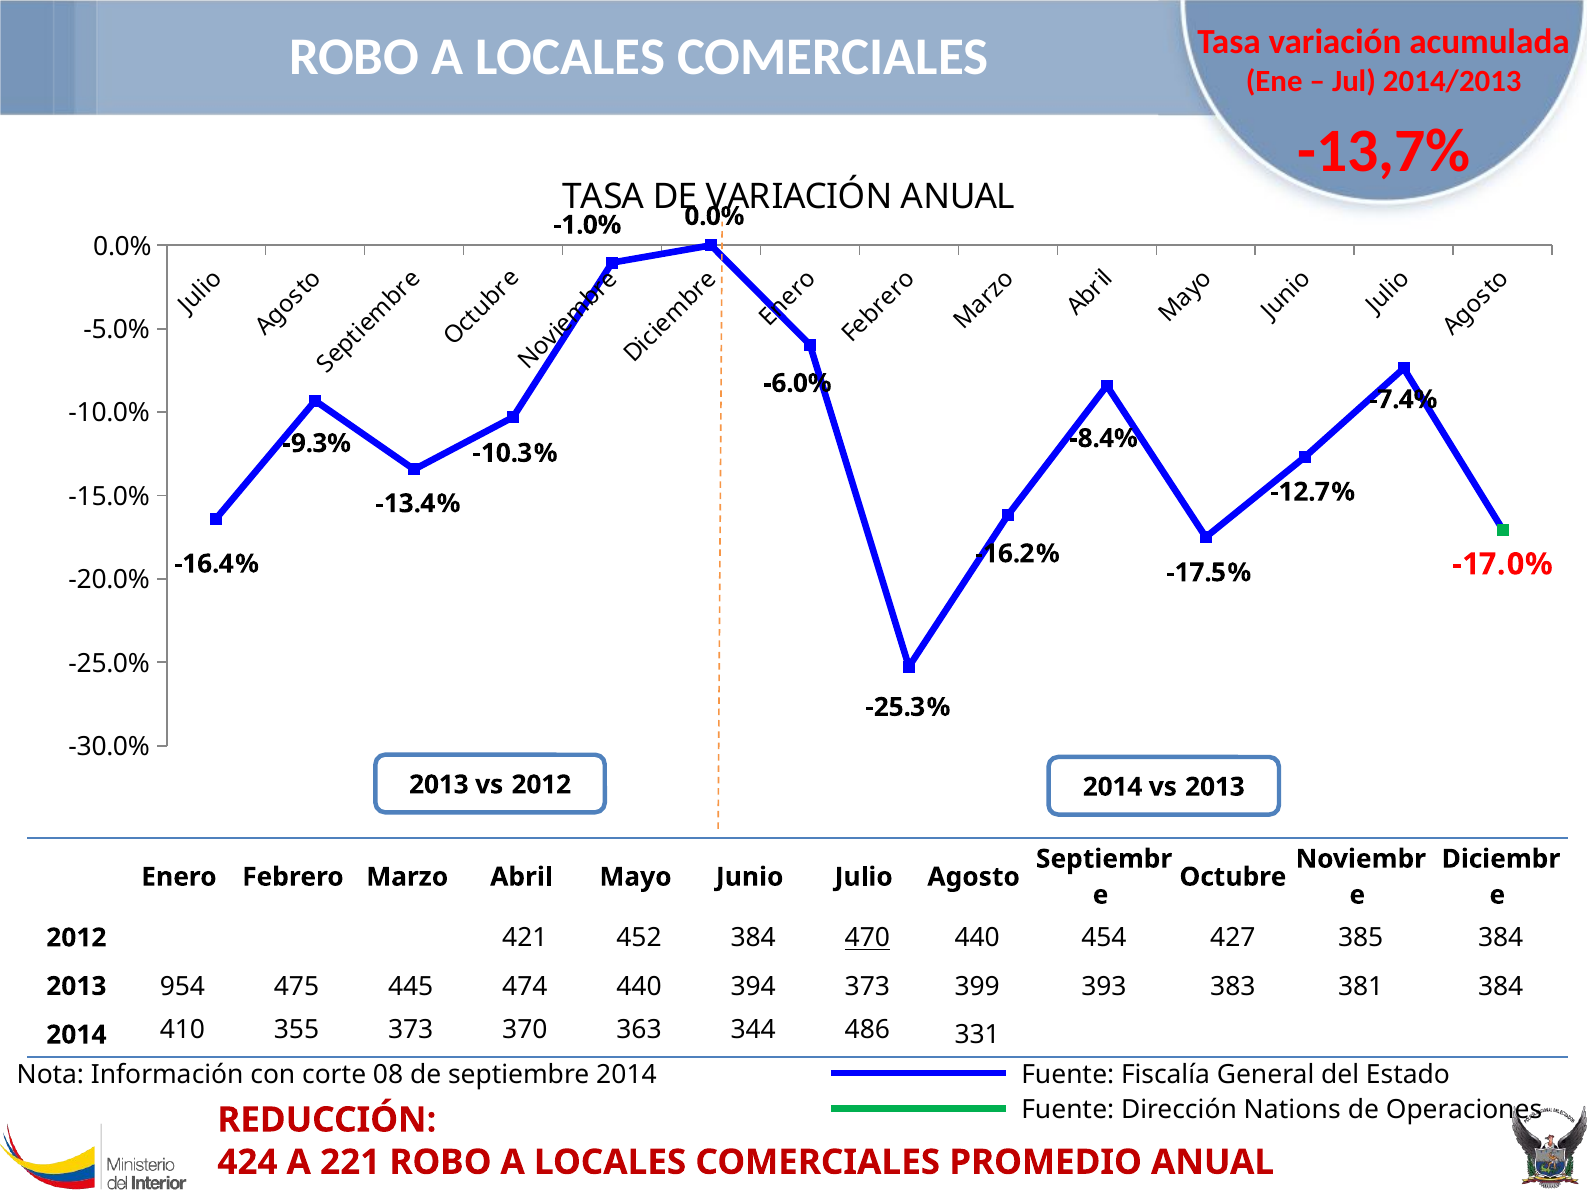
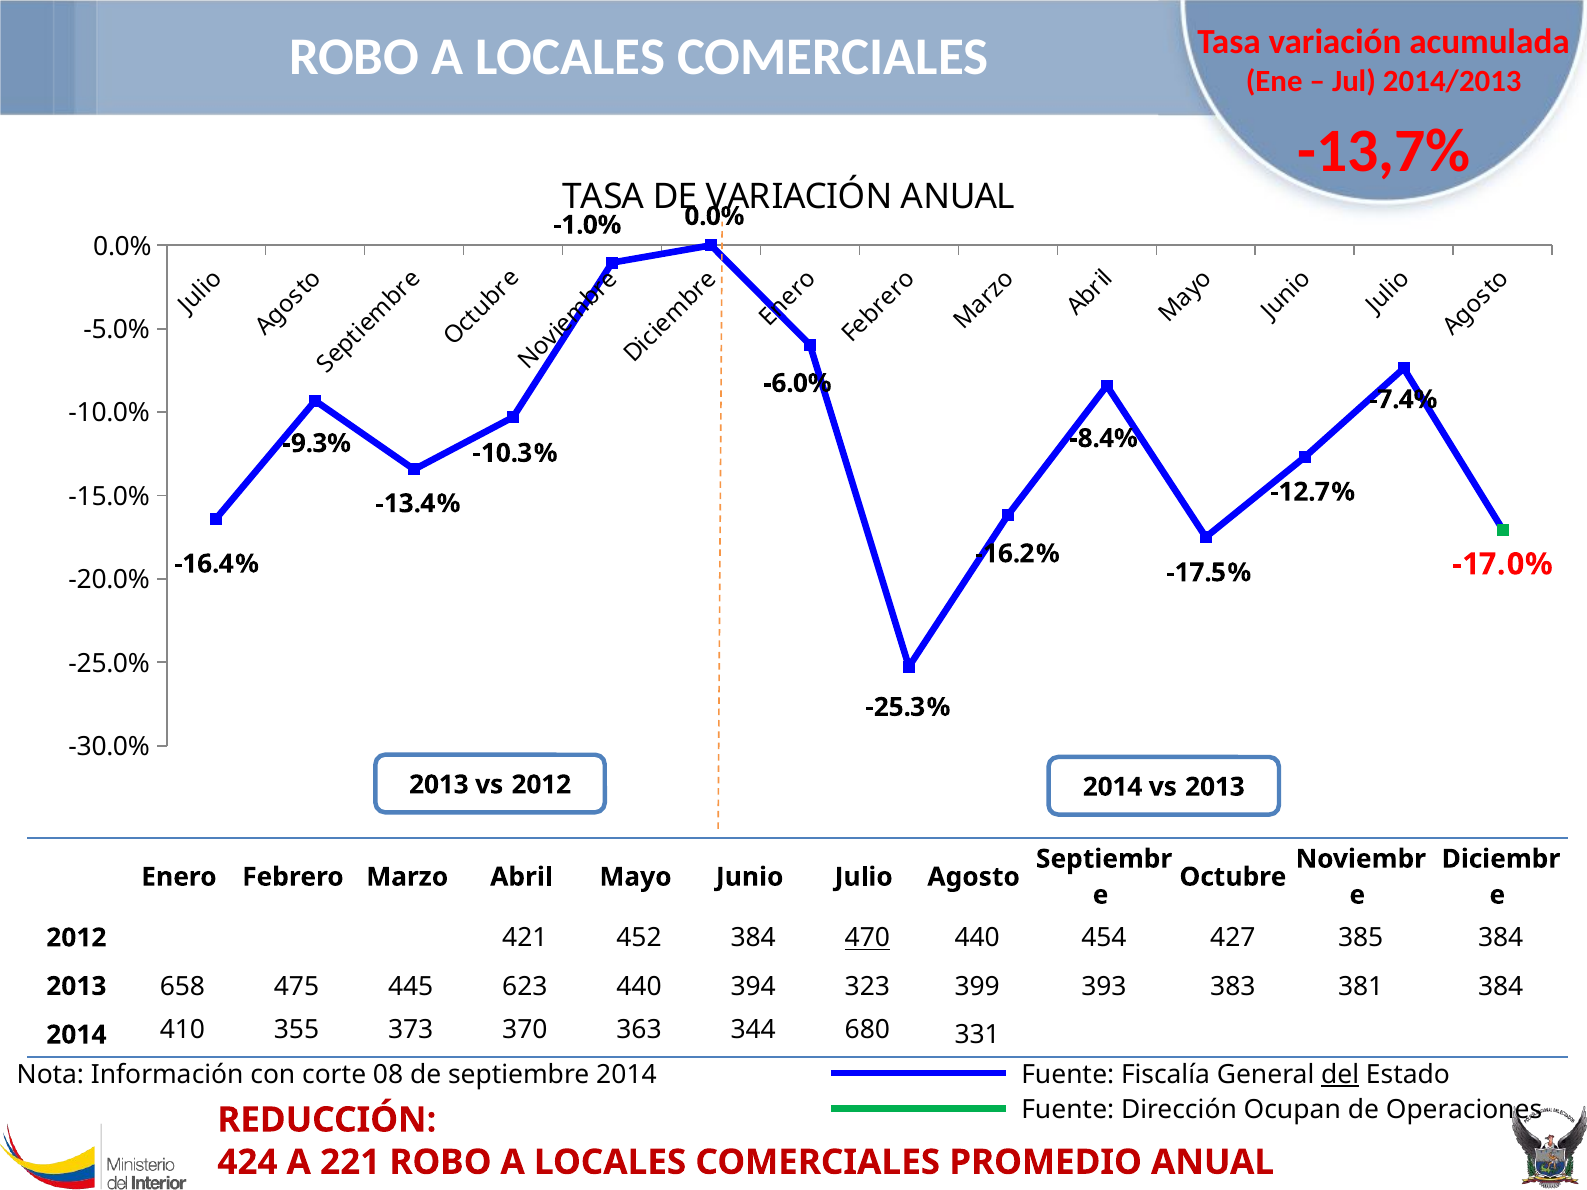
954: 954 -> 658 (182, 987)
474: 474 -> 623 (525, 987)
394 373: 373 -> 323 (867, 987)
486: 486 -> 680 (867, 1030)
del underline: none -> present (1340, 1075)
Nations: Nations -> Ocupan (1292, 1110)
